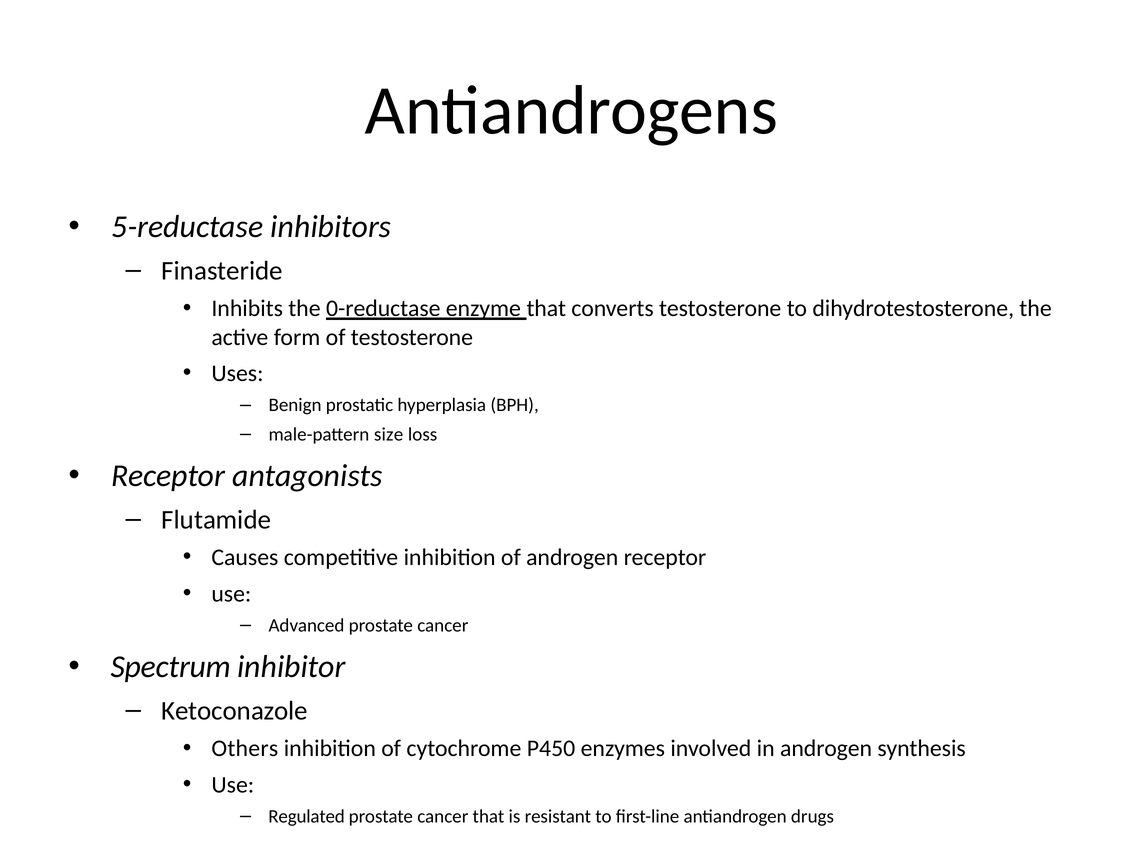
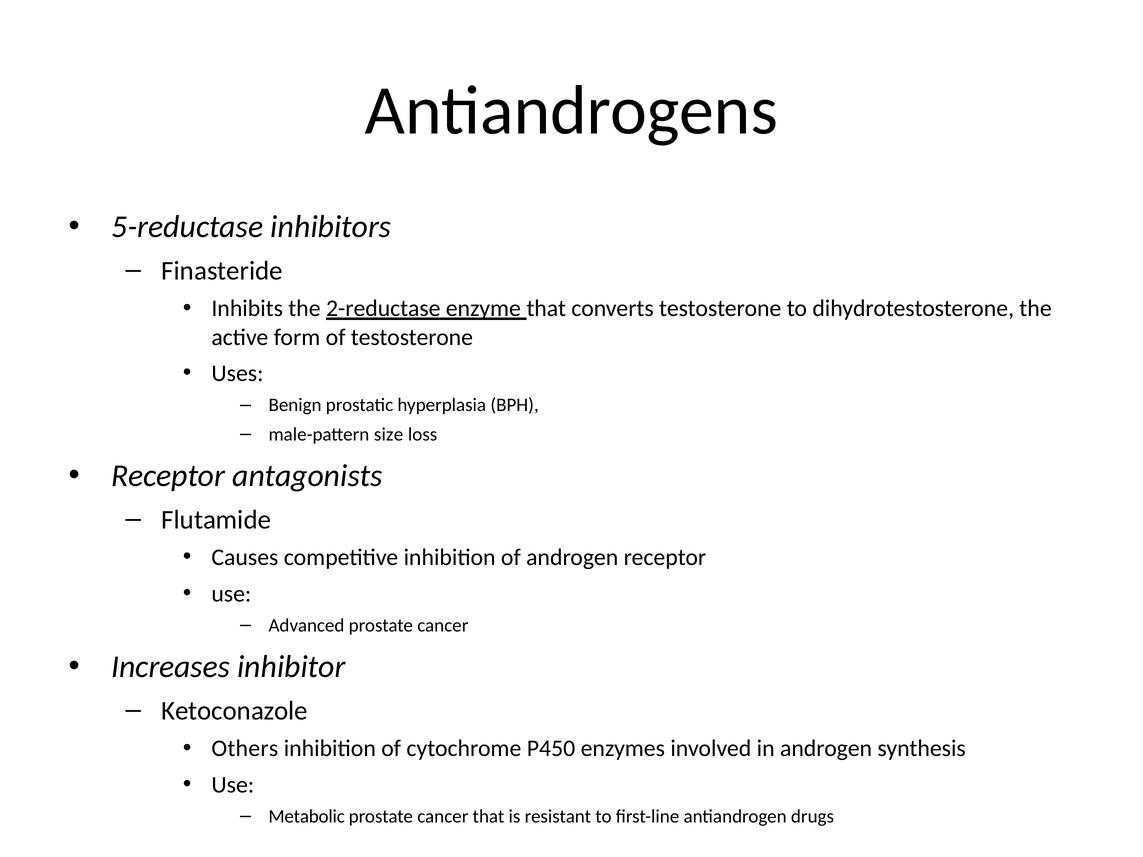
0-reductase: 0-reductase -> 2-reductase (383, 309)
Spectrum: Spectrum -> Increases (171, 667)
Regulated: Regulated -> Metabolic (307, 817)
